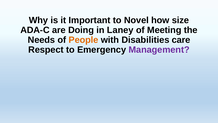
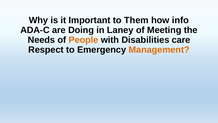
Novel: Novel -> Them (136, 20)
size: size -> info (180, 20)
Management colour: purple -> orange (159, 50)
